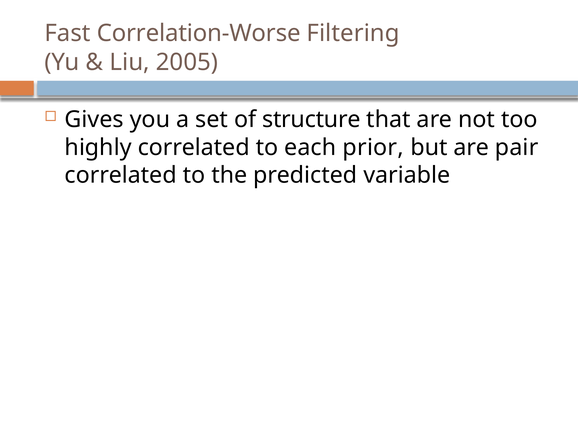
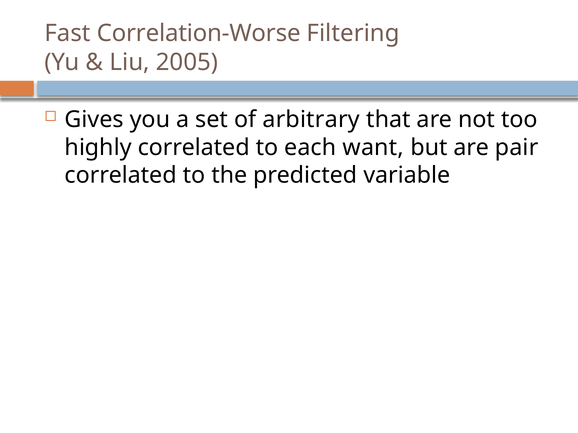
structure: structure -> arbitrary (311, 120)
prior: prior -> want (373, 148)
